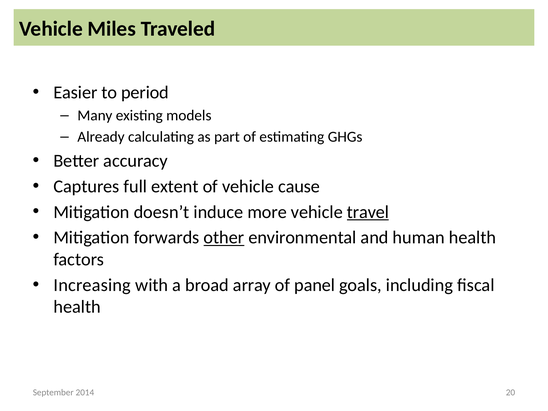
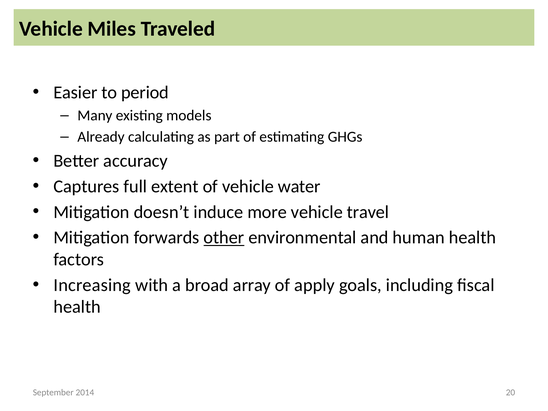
cause: cause -> water (299, 186)
travel underline: present -> none (368, 212)
panel: panel -> apply (315, 285)
